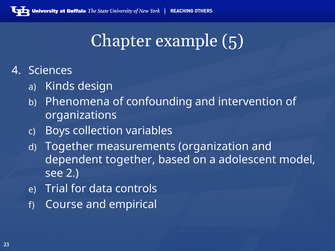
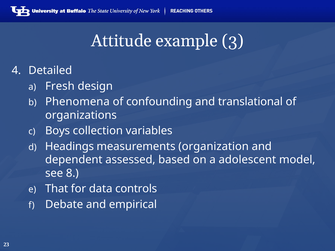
Chapter: Chapter -> Attitude (121, 41)
5: 5 -> 3 (233, 41)
Sciences: Sciences -> Detailed (50, 71)
Kinds: Kinds -> Fresh (60, 86)
intervention: intervention -> translational (250, 102)
Together: Together -> Headings (69, 146)
dependent together: together -> assessed (130, 160)
2: 2 -> 8 (72, 173)
Trial: Trial -> That (57, 189)
Course: Course -> Debate (64, 205)
